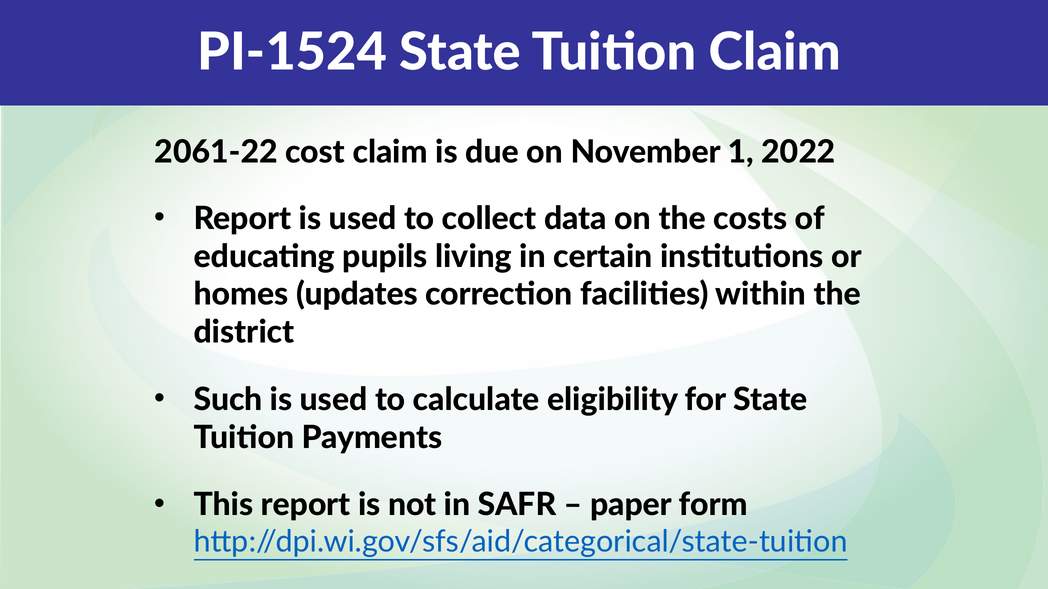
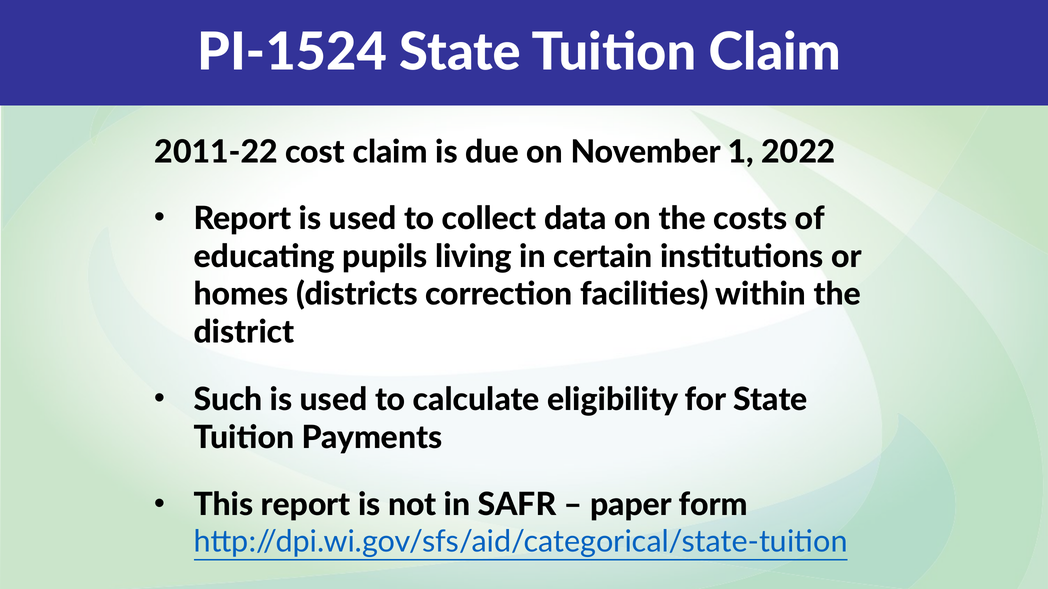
2061-22: 2061-22 -> 2011-22 (216, 152)
updates: updates -> districts (357, 295)
